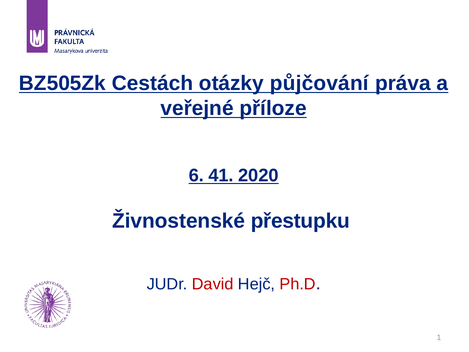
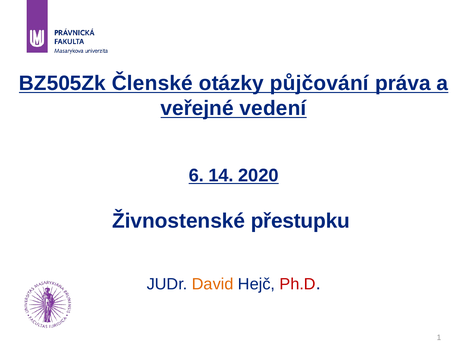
Cestách: Cestách -> Členské (152, 83)
příloze: příloze -> vedení (273, 108)
41: 41 -> 14 (221, 175)
David colour: red -> orange (213, 284)
